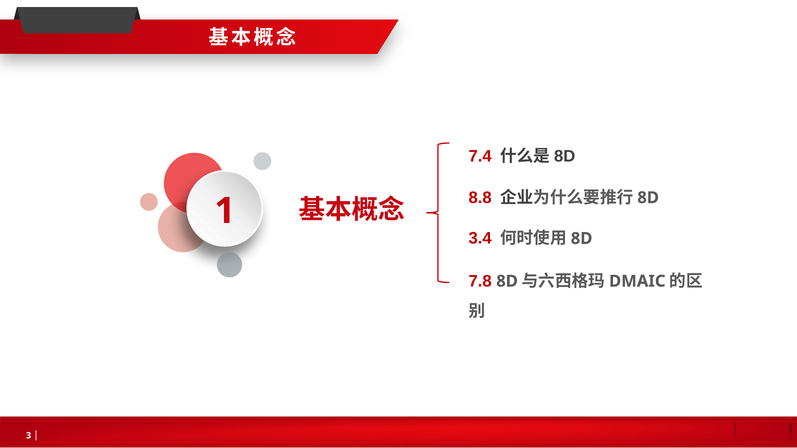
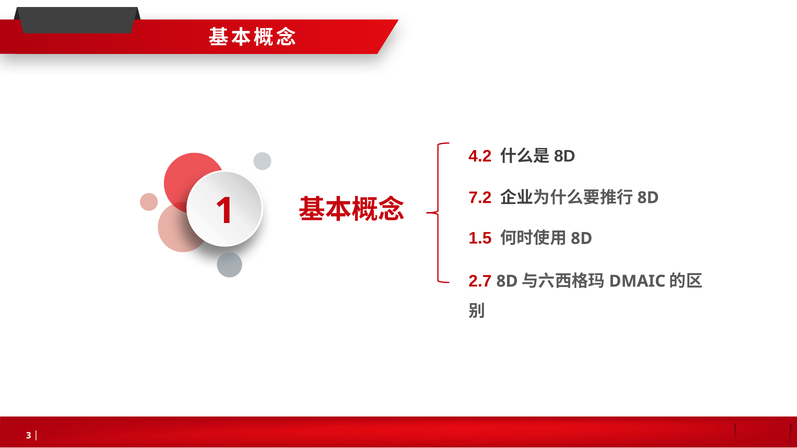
7.4: 7.4 -> 4.2 (480, 156)
8.8: 8.8 -> 7.2 (480, 198)
3.4: 3.4 -> 1.5 (480, 239)
7.8: 7.8 -> 2.7 (480, 281)
